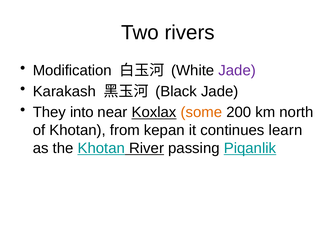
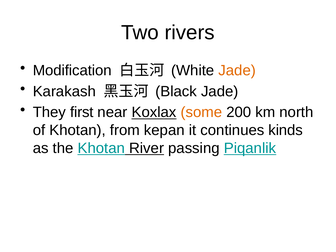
Jade colour: purple -> orange (237, 70)
into: into -> first (82, 112)
learn: learn -> kinds (286, 130)
